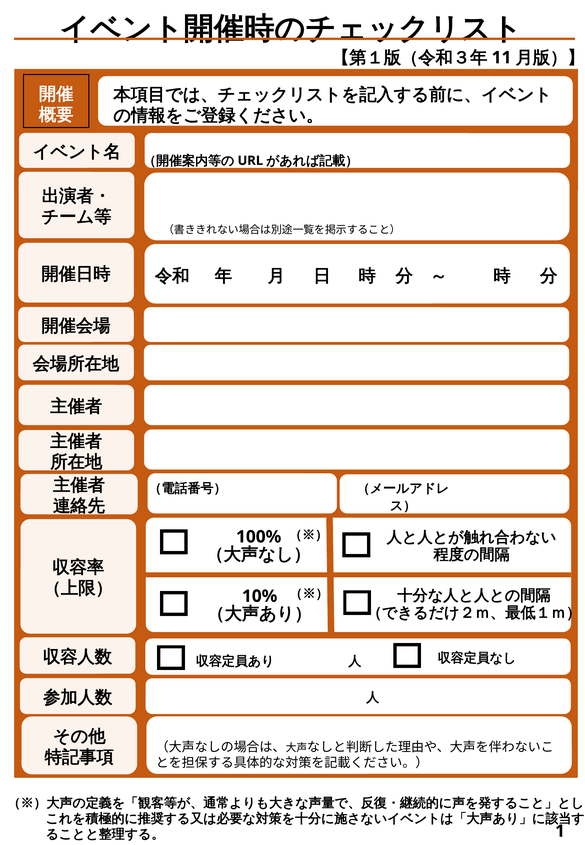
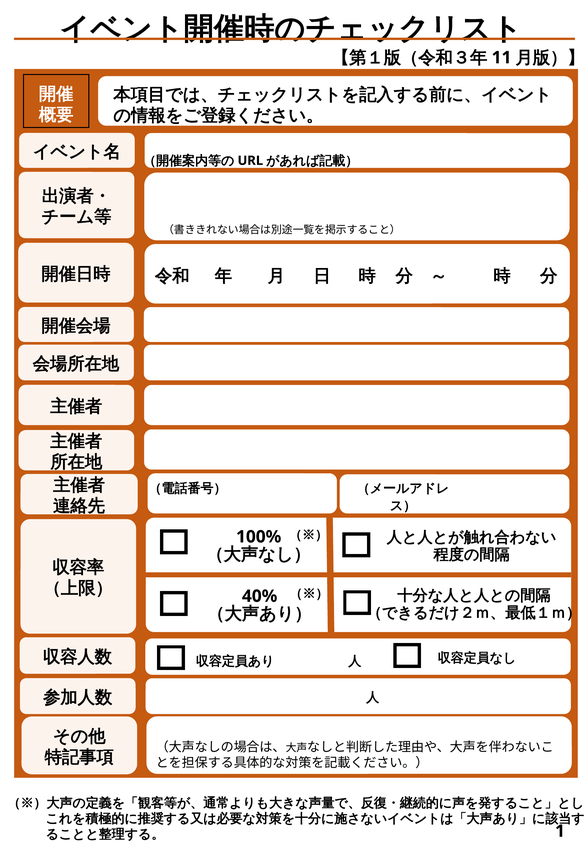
10%: 10% -> 40% (260, 596)
